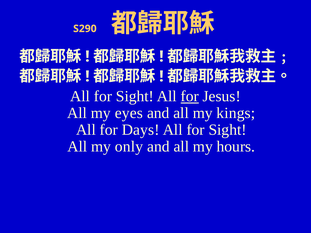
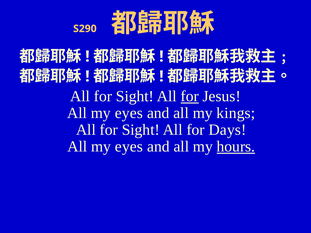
Days: Days -> Sight (141, 130)
Sight: Sight -> Days (227, 130)
only: only -> eyes (129, 147)
hours underline: none -> present (236, 147)
